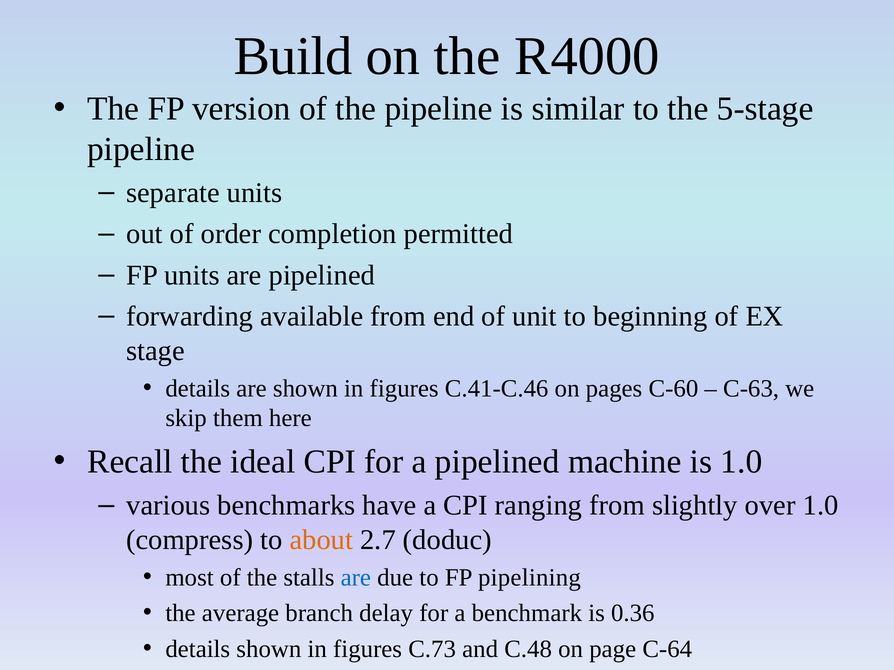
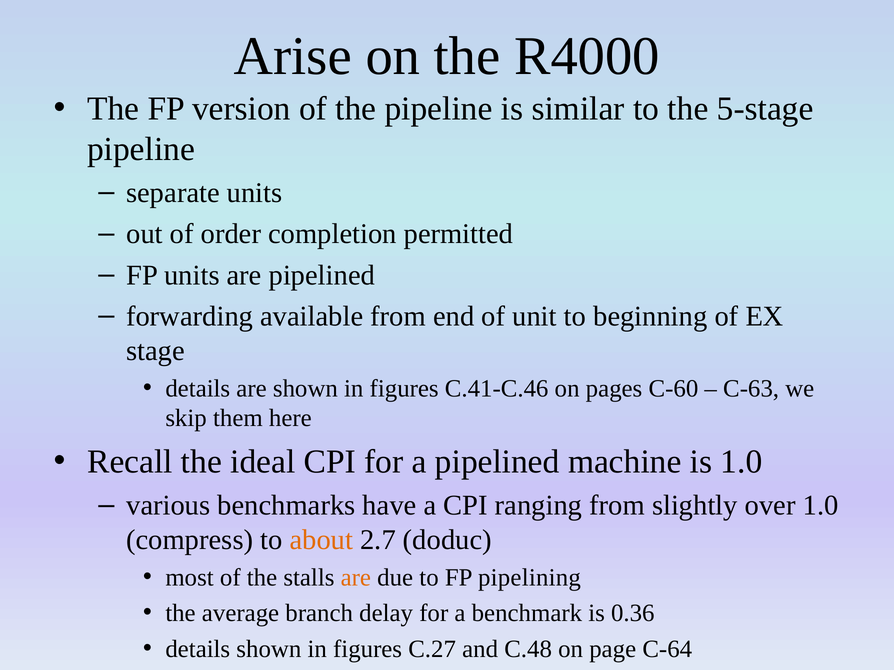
Build: Build -> Arise (293, 56)
are colour: blue -> orange (356, 578)
C.73: C.73 -> C.27 (432, 649)
